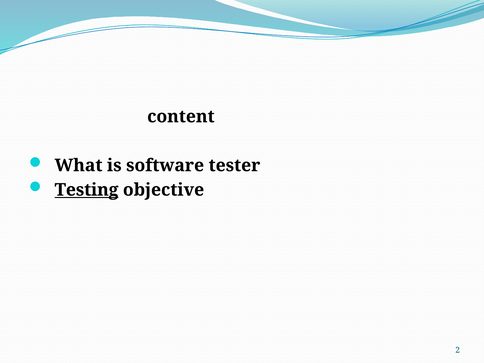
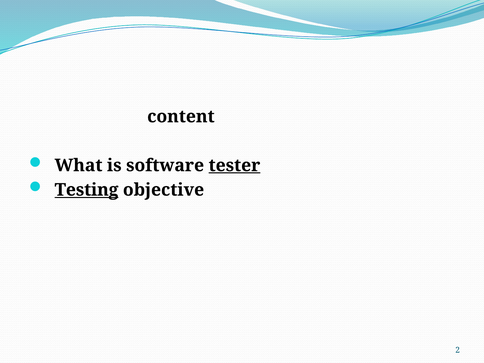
tester underline: none -> present (234, 165)
